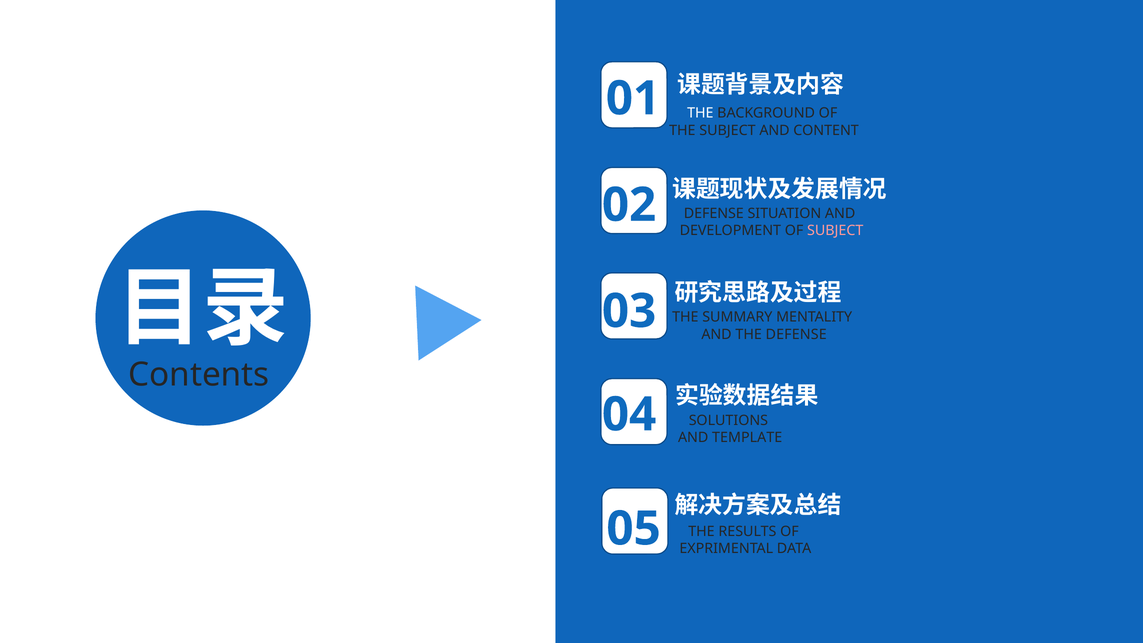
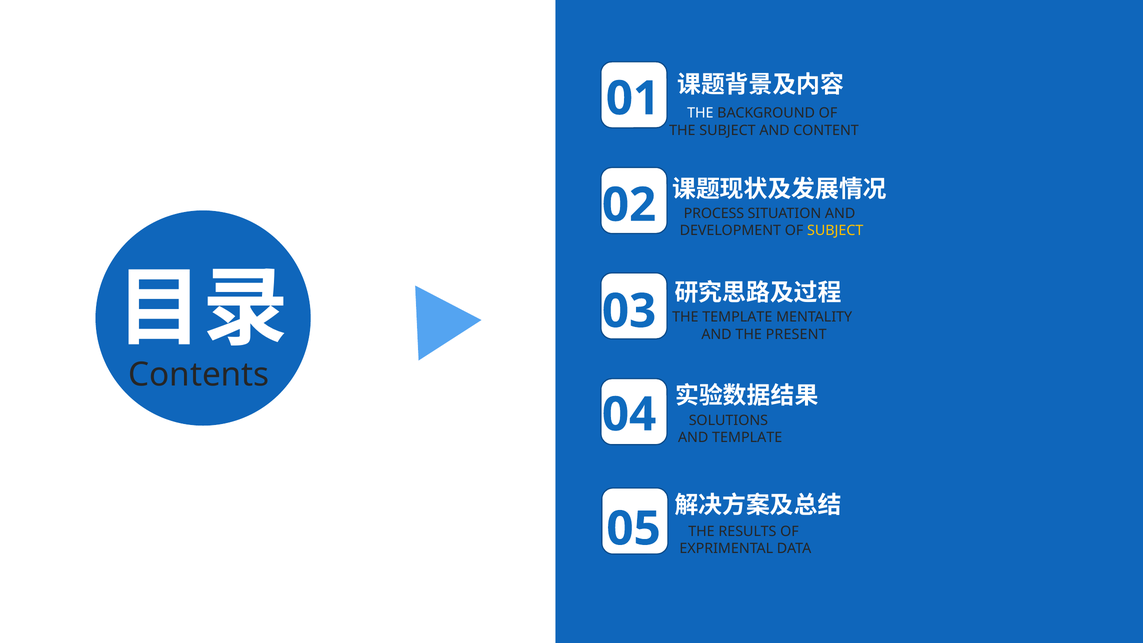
DEFENSE: DEFENSE -> PROCESS (714, 214)
SUBJECT colour: pink -> yellow (835, 231)
THE SUMMARY: SUMMARY -> TEMPLATE (737, 317)
THE DEFENSE: DEFENSE -> PRESENT (796, 334)
